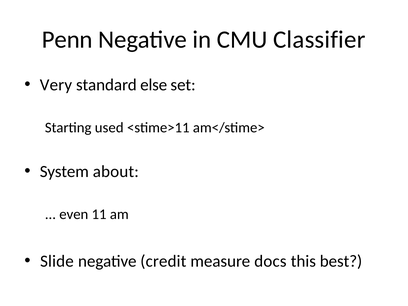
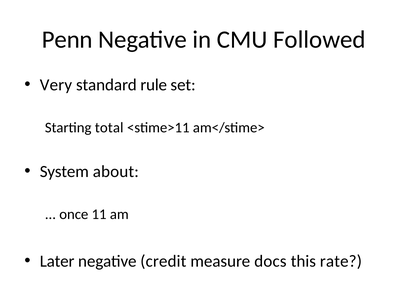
Classifier: Classifier -> Followed (319, 39)
else: else -> rule (154, 85)
used: used -> total (109, 128)
even: even -> once (74, 214)
Slide: Slide -> Later (57, 261)
best: best -> rate (341, 261)
